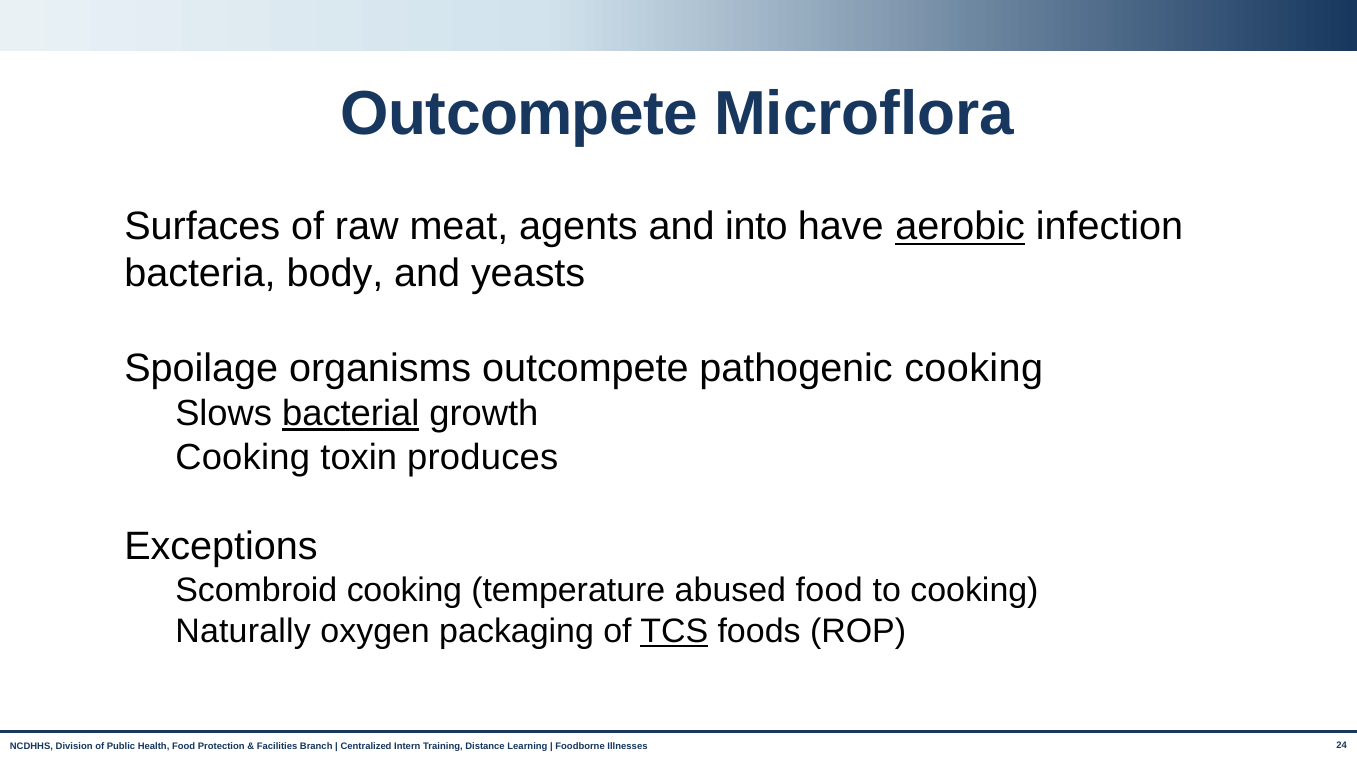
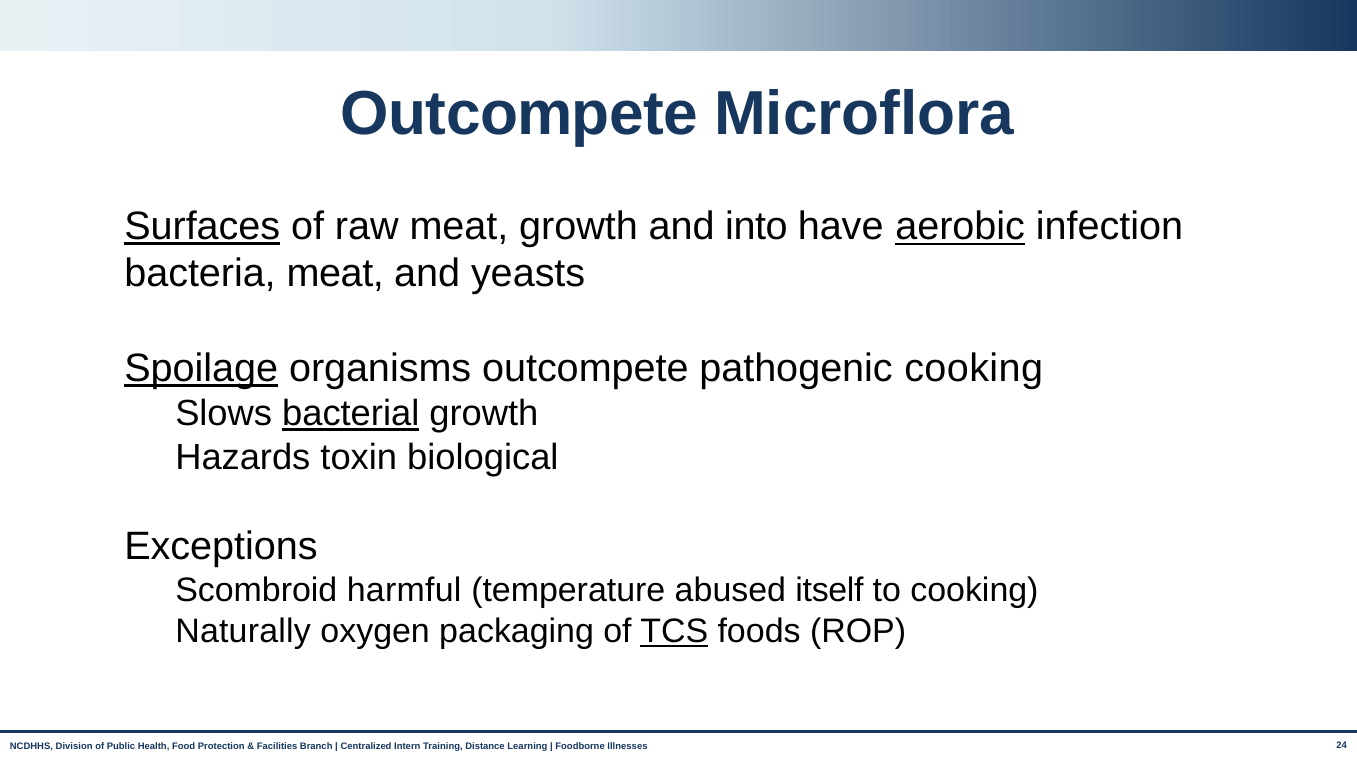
Surfaces underline: none -> present (202, 227)
meat agents: agents -> growth (578, 227)
bacteria body: body -> meat (335, 274)
Spoilage underline: none -> present (201, 369)
Cooking: Cooking -> Hazards (243, 458)
produces: produces -> biological (483, 458)
Scombroid cooking: cooking -> harmful (404, 591)
abused food: food -> itself (830, 591)
